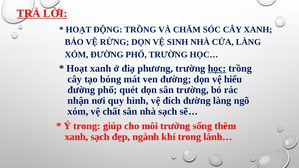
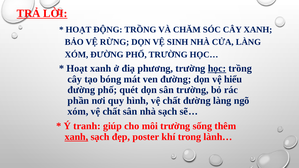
nhận: nhận -> phần (78, 101)
đích: đích -> chất (172, 101)
Ý trong: trong -> tranh (87, 126)
xanh underline: none -> present (76, 137)
ngành: ngành -> poster (146, 137)
